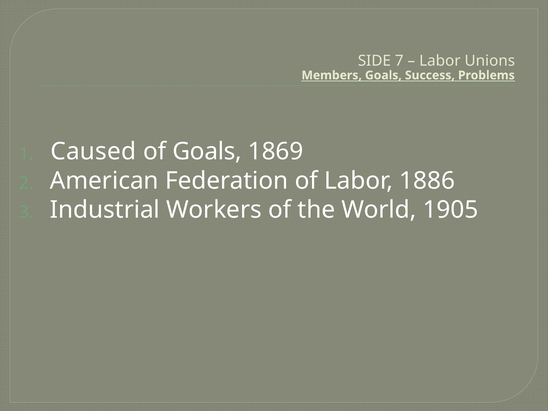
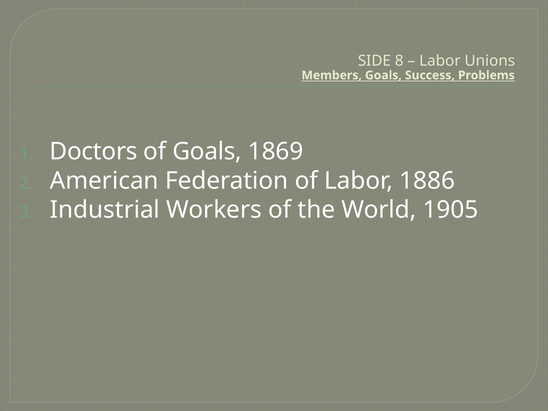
7: 7 -> 8 (399, 61)
Caused: Caused -> Doctors (93, 151)
